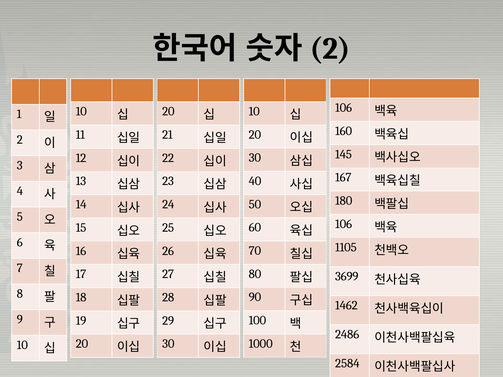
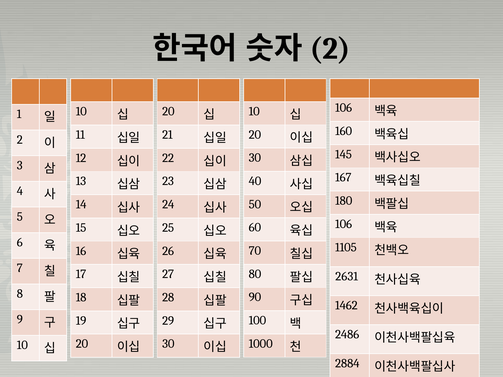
3699: 3699 -> 2631 (347, 276)
2584: 2584 -> 2884 (347, 364)
